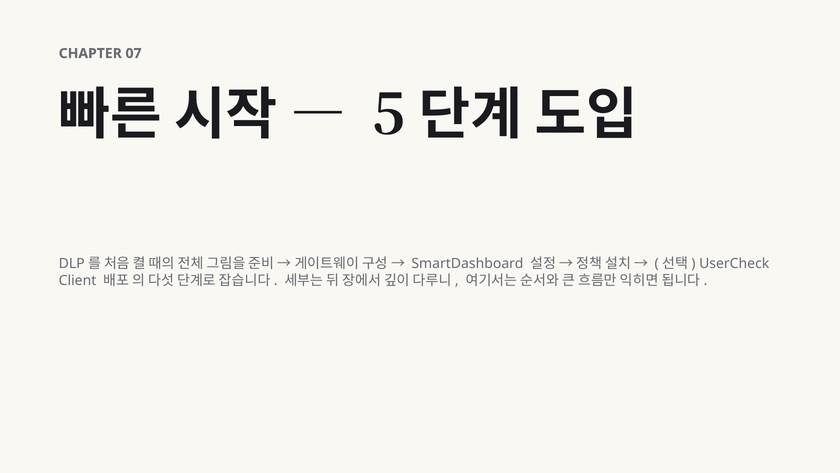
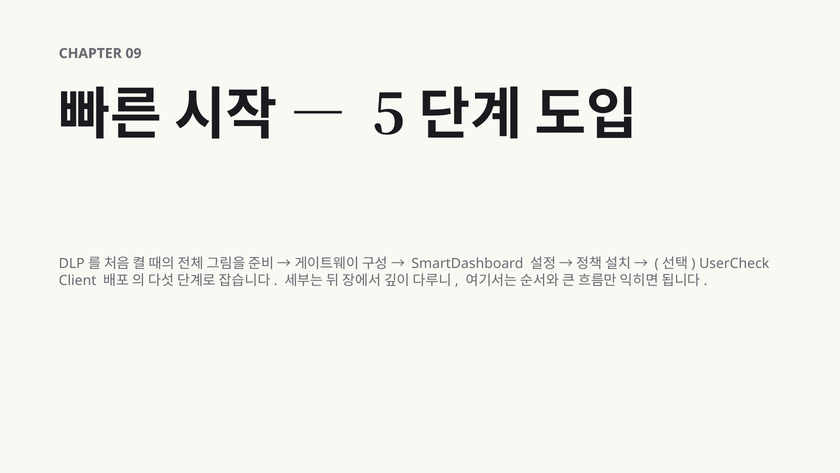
07: 07 -> 09 (134, 53)
